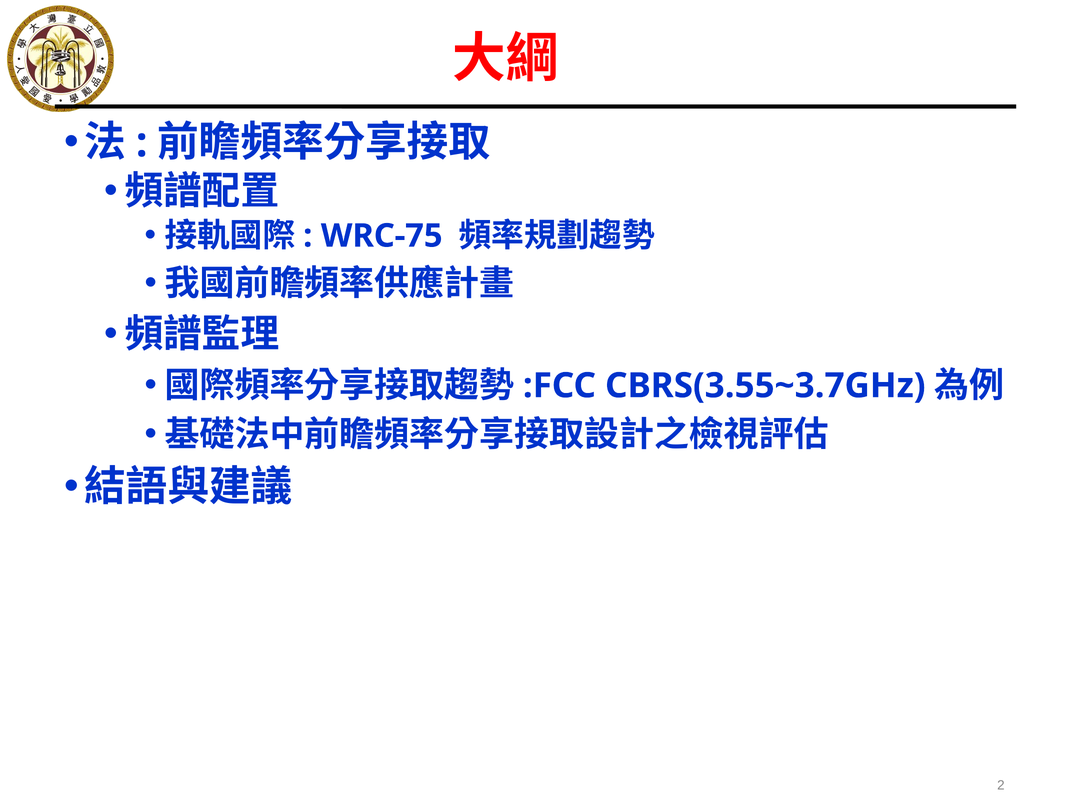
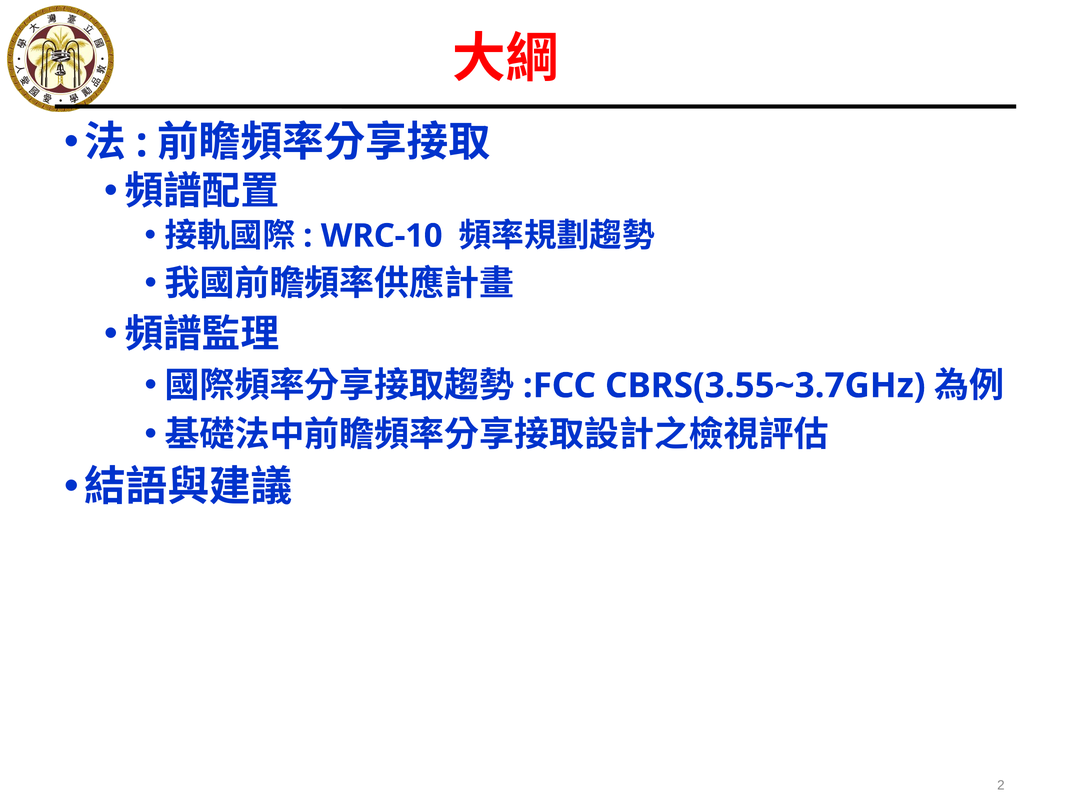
WRC-75: WRC-75 -> WRC-10 (382, 236)
